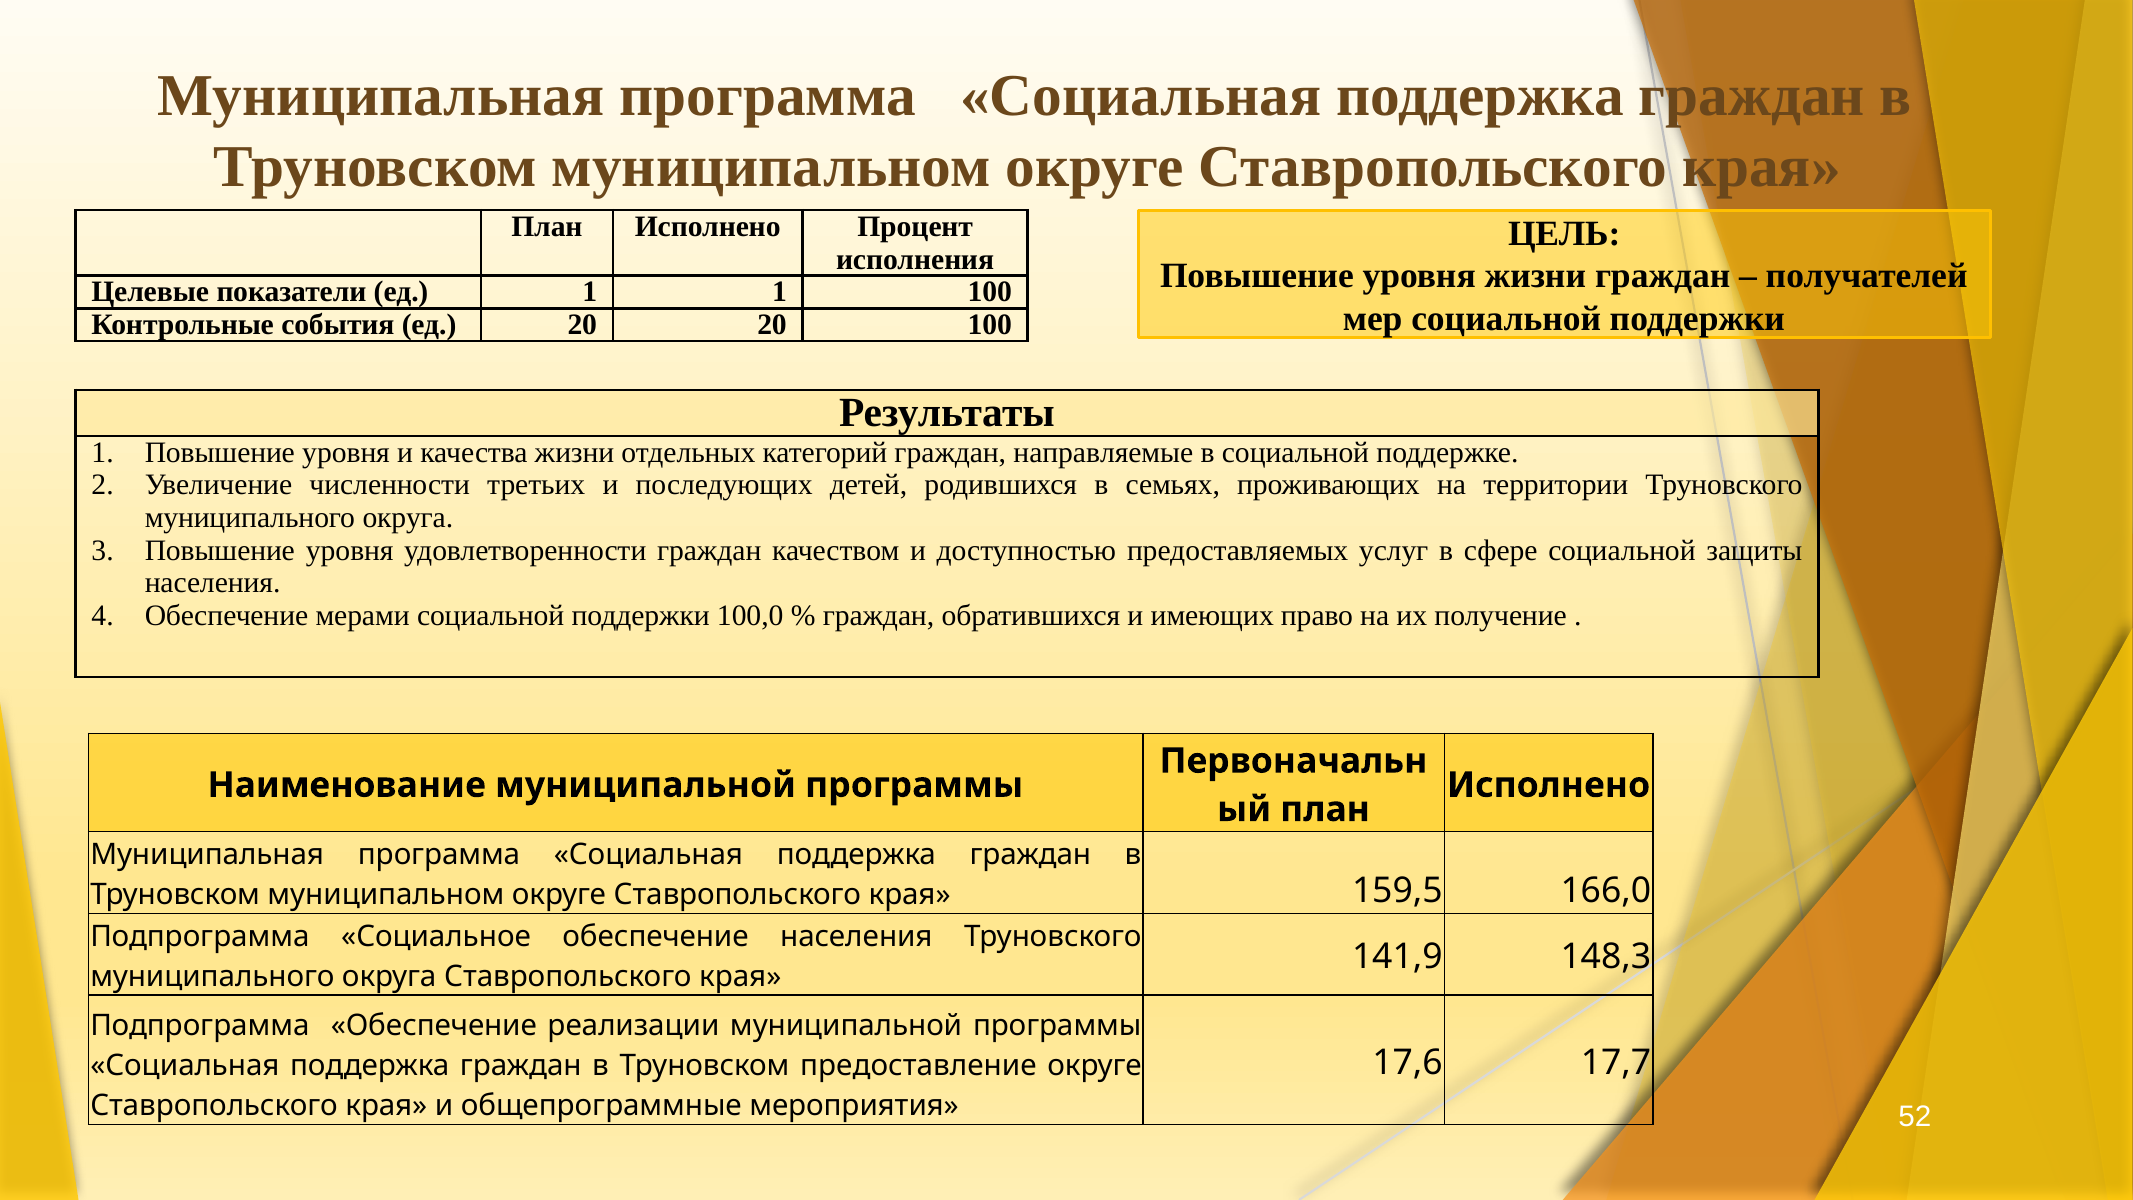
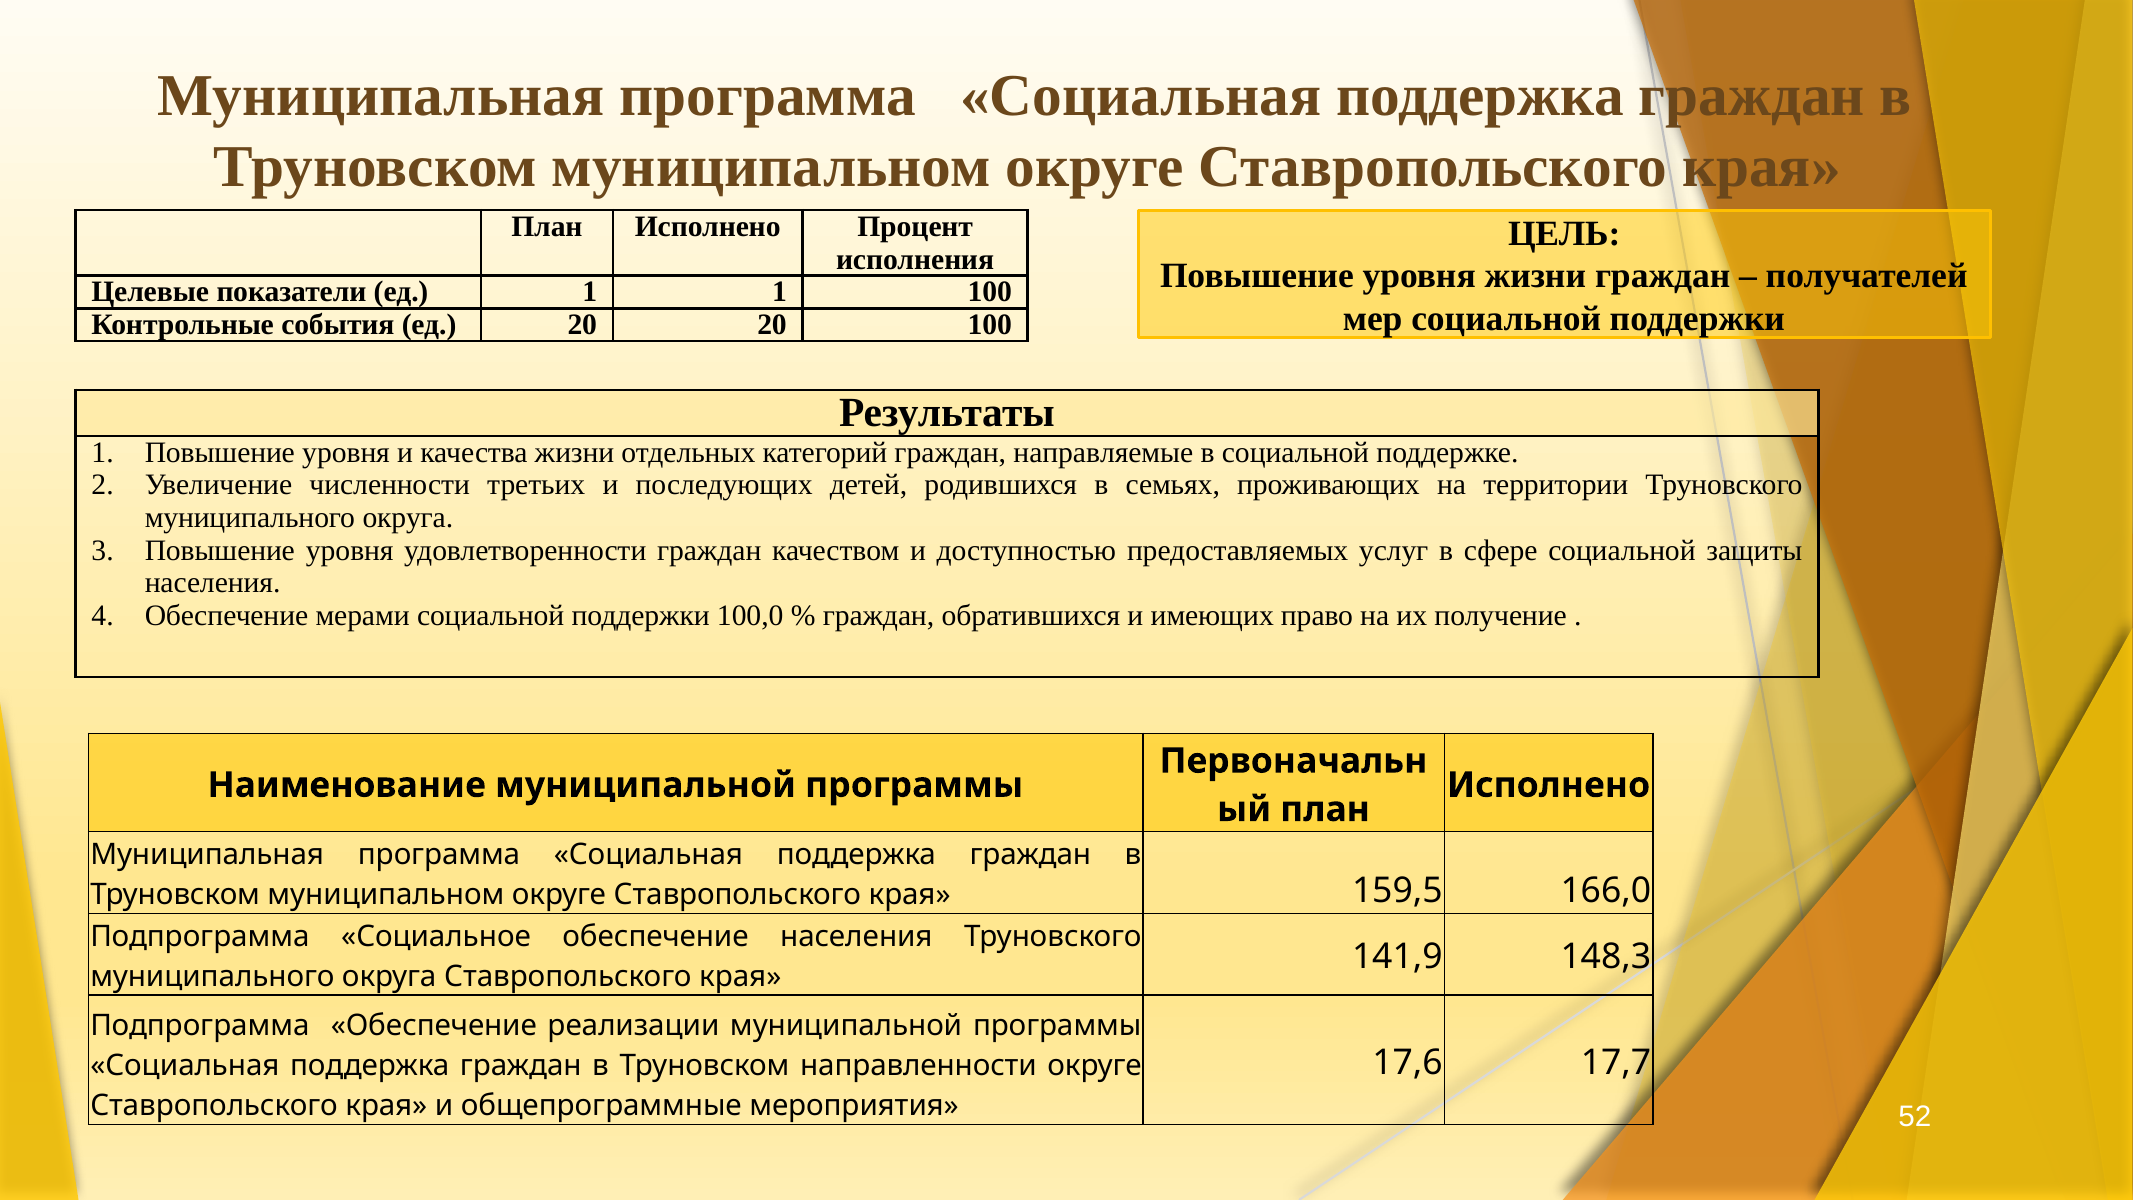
предоставление: предоставление -> направленности (918, 1066)
